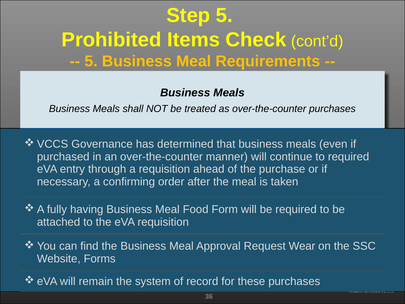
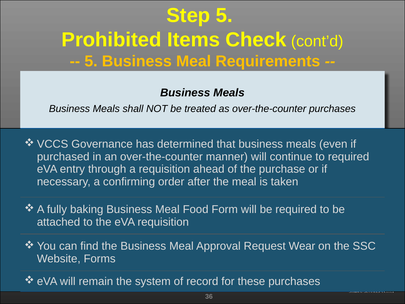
having: having -> baking (87, 209)
